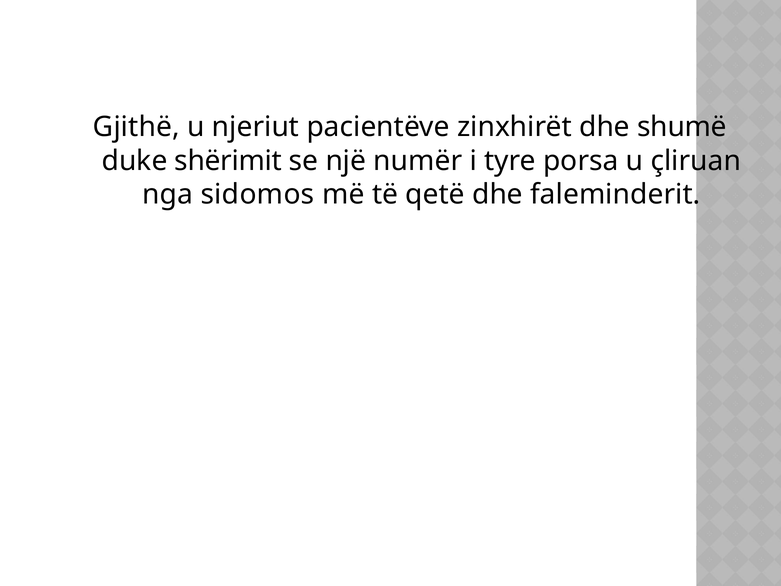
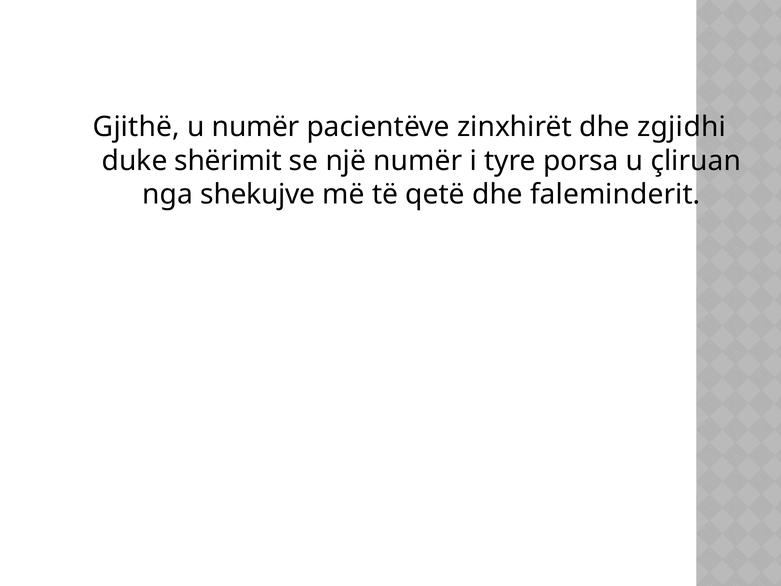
u njeriut: njeriut -> numër (256, 127)
shumë: shumë -> zgjidhi (682, 127)
sidomos: sidomos -> shekujve (258, 195)
